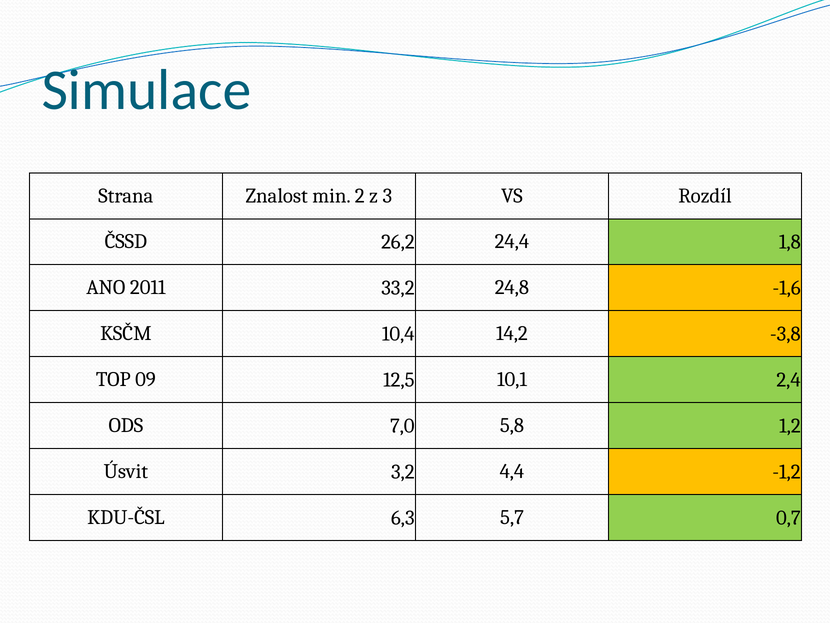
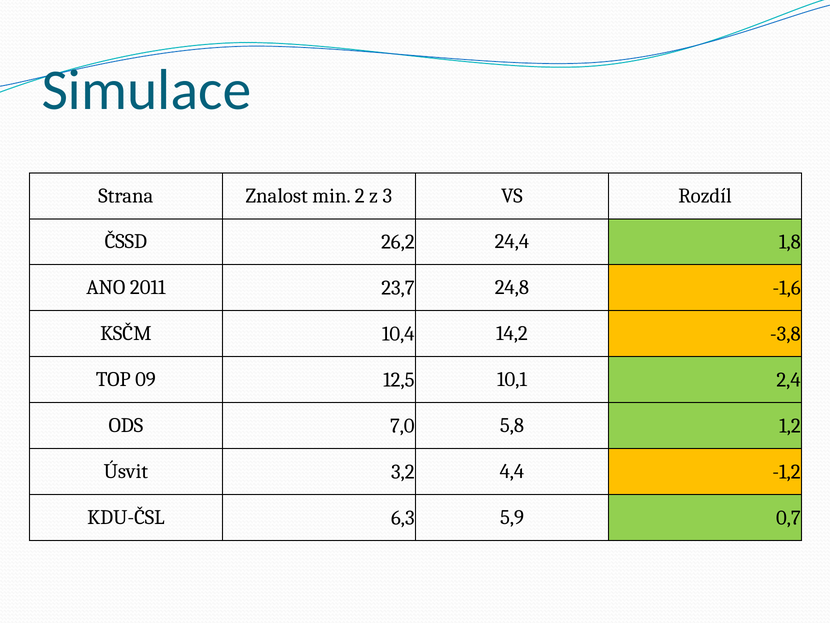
33,2: 33,2 -> 23,7 (398, 288)
5,7: 5,7 -> 5,9 (512, 517)
